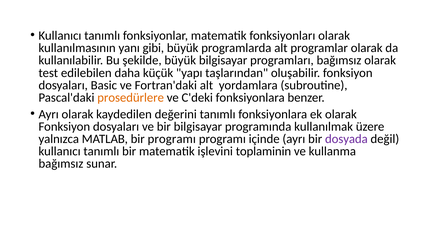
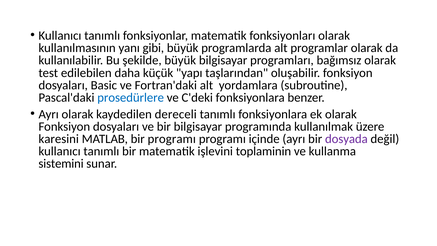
prosedürlere colour: orange -> blue (131, 98)
değerini: değerini -> dereceli (176, 114)
yalnızca: yalnızca -> karesini (59, 139)
bağımsız: bağımsız -> sistemini (61, 164)
